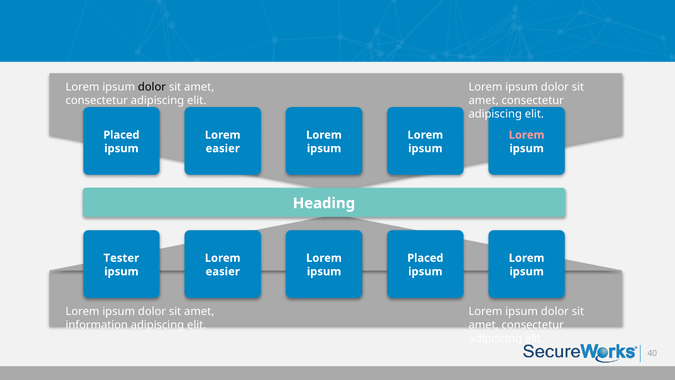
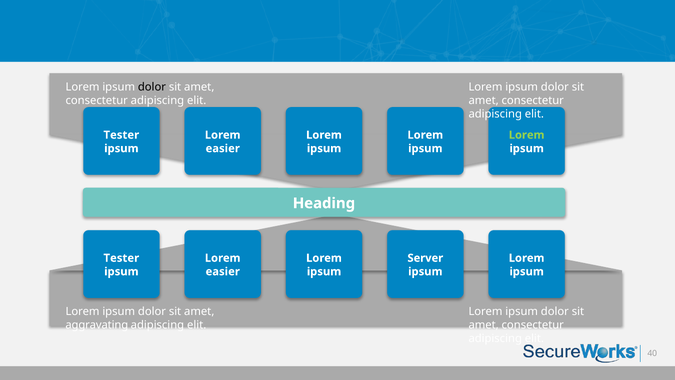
Placed: Placed -> Tester (121, 135)
Lorem colour: pink -> light green (527, 135)
Placed: Placed -> Server (425, 258)
information: information -> aggravating (97, 325)
